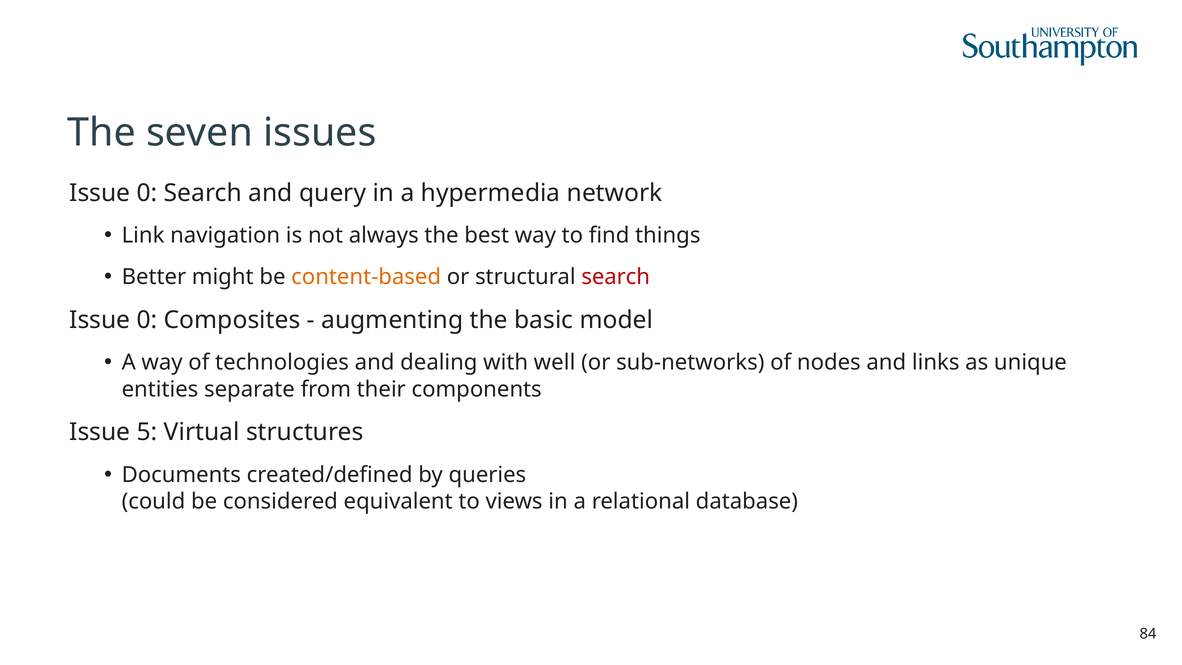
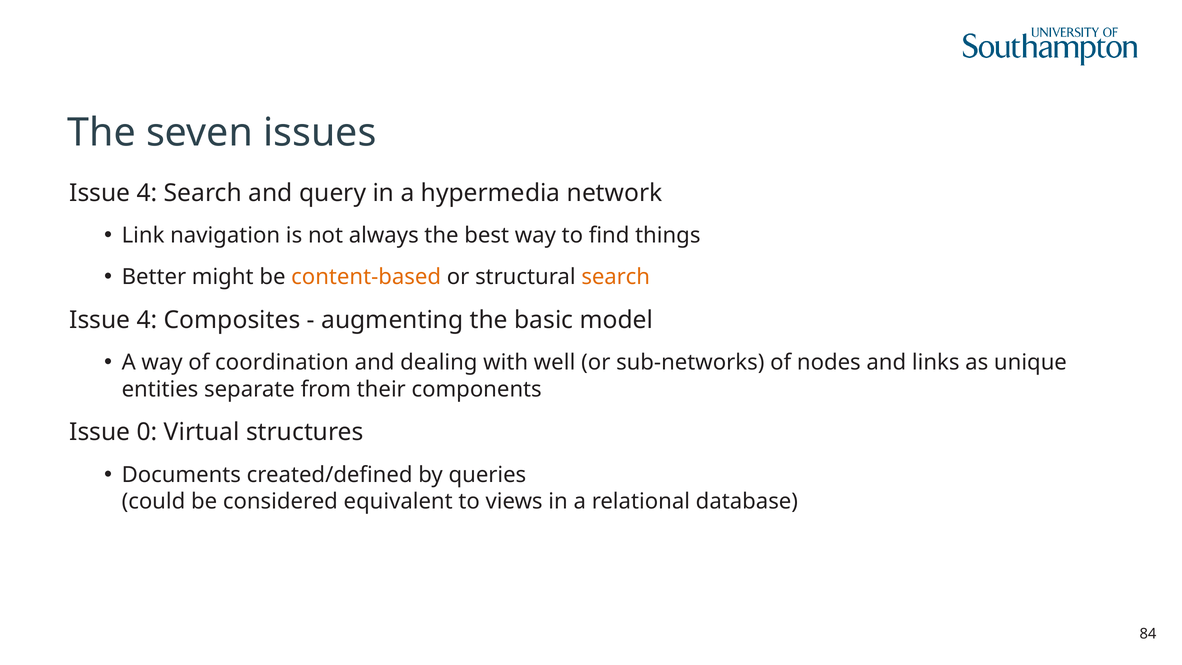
0: 0 -> 4 (147, 193)
search colour: red -> orange (616, 277)
0: 0 -> 4 (147, 320)
technologies: technologies -> coordination (282, 363)
5: 5 -> 0 (147, 432)
